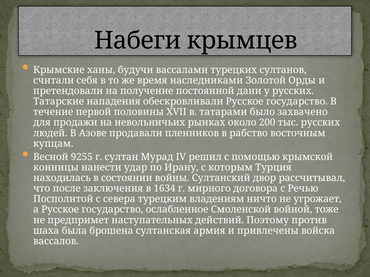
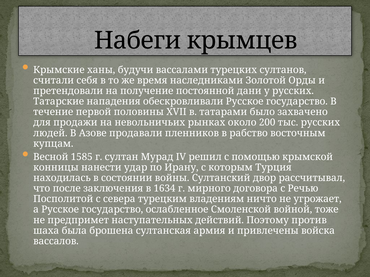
9255: 9255 -> 1585 (82, 157)
